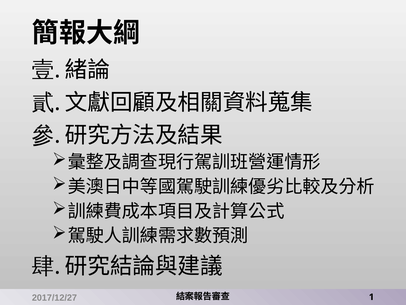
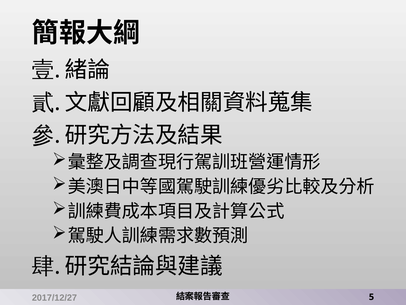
1: 1 -> 5 (371, 297)
